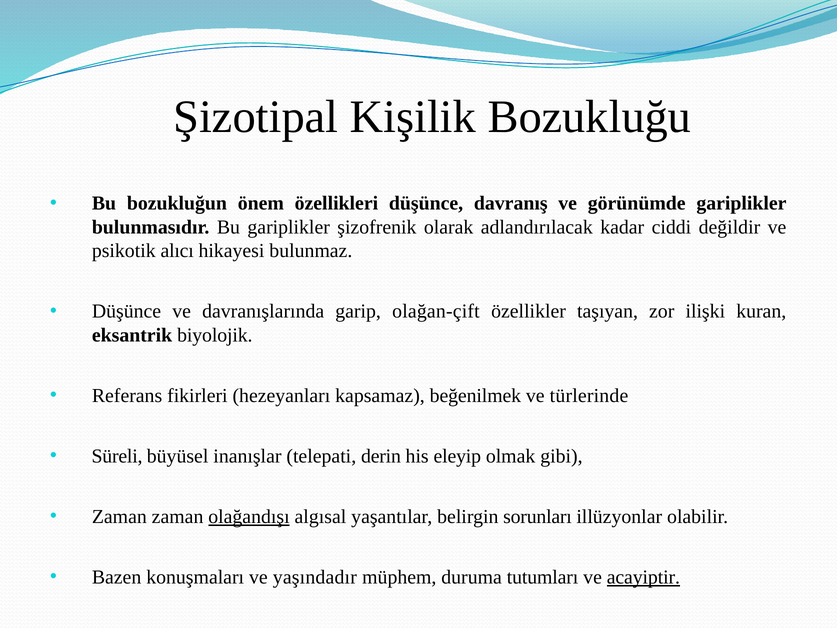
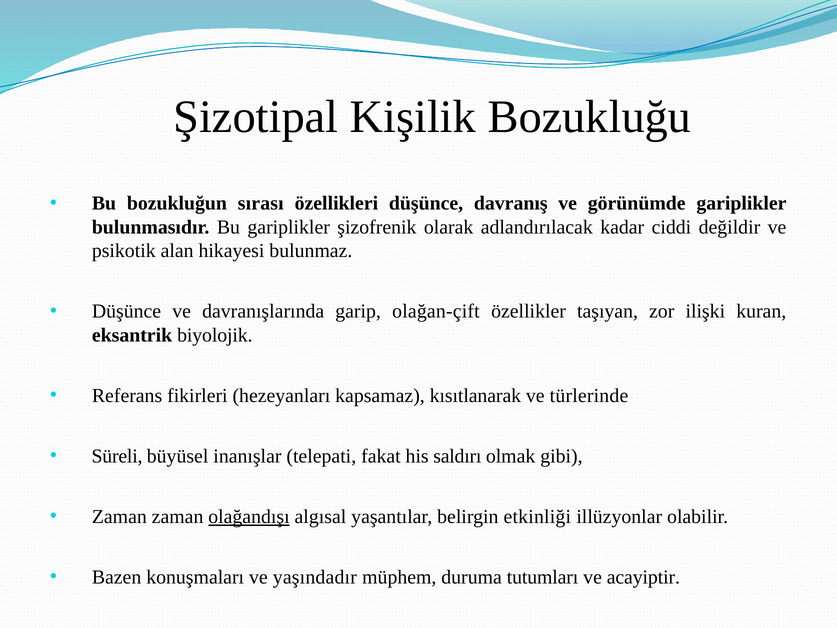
önem: önem -> sırası (261, 203)
alıcı: alıcı -> alan (177, 251)
beğenilmek: beğenilmek -> kısıtlanarak (475, 395)
derin: derin -> fakat (381, 456)
eleyip: eleyip -> saldırı (457, 456)
sorunları: sorunları -> etkinliği (537, 516)
acayiptir underline: present -> none (643, 577)
